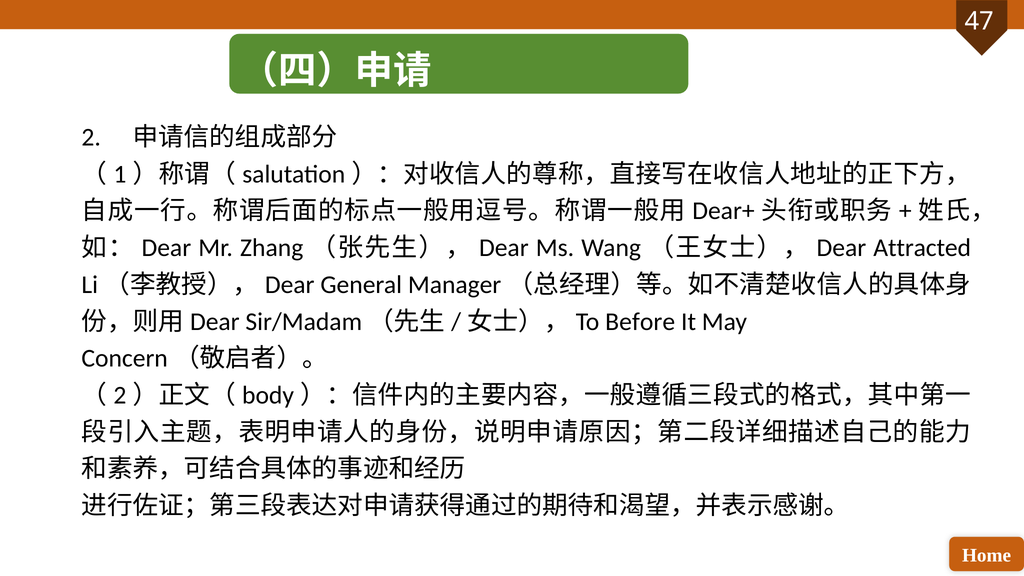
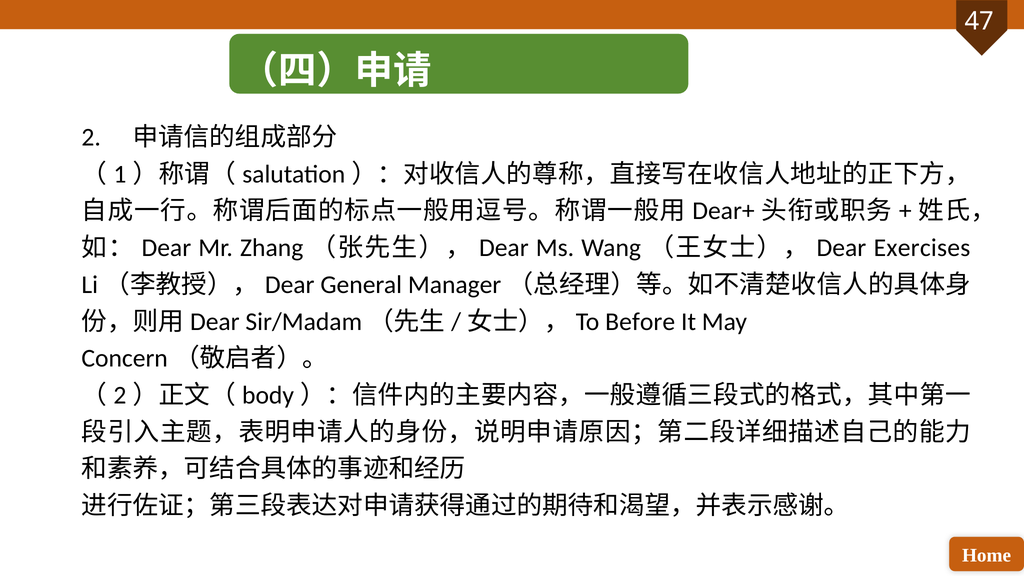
Attracted: Attracted -> Exercises (922, 248)
